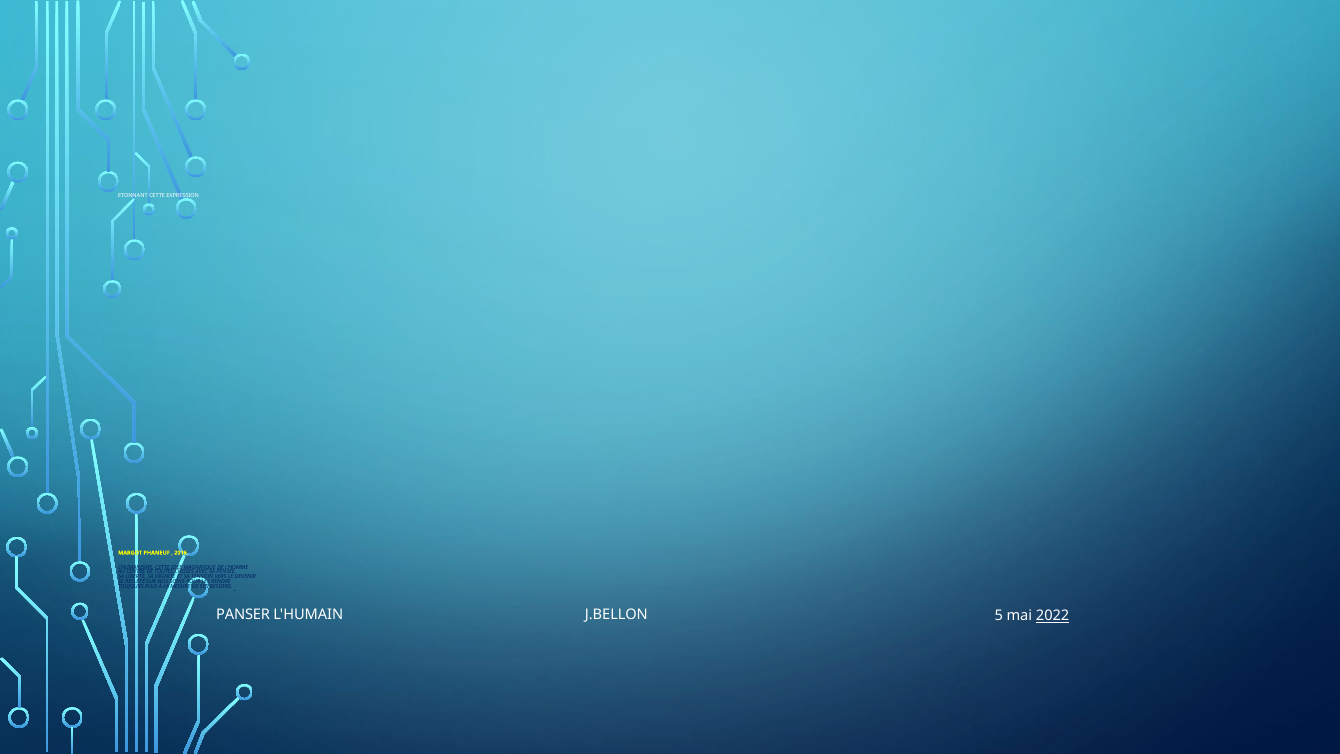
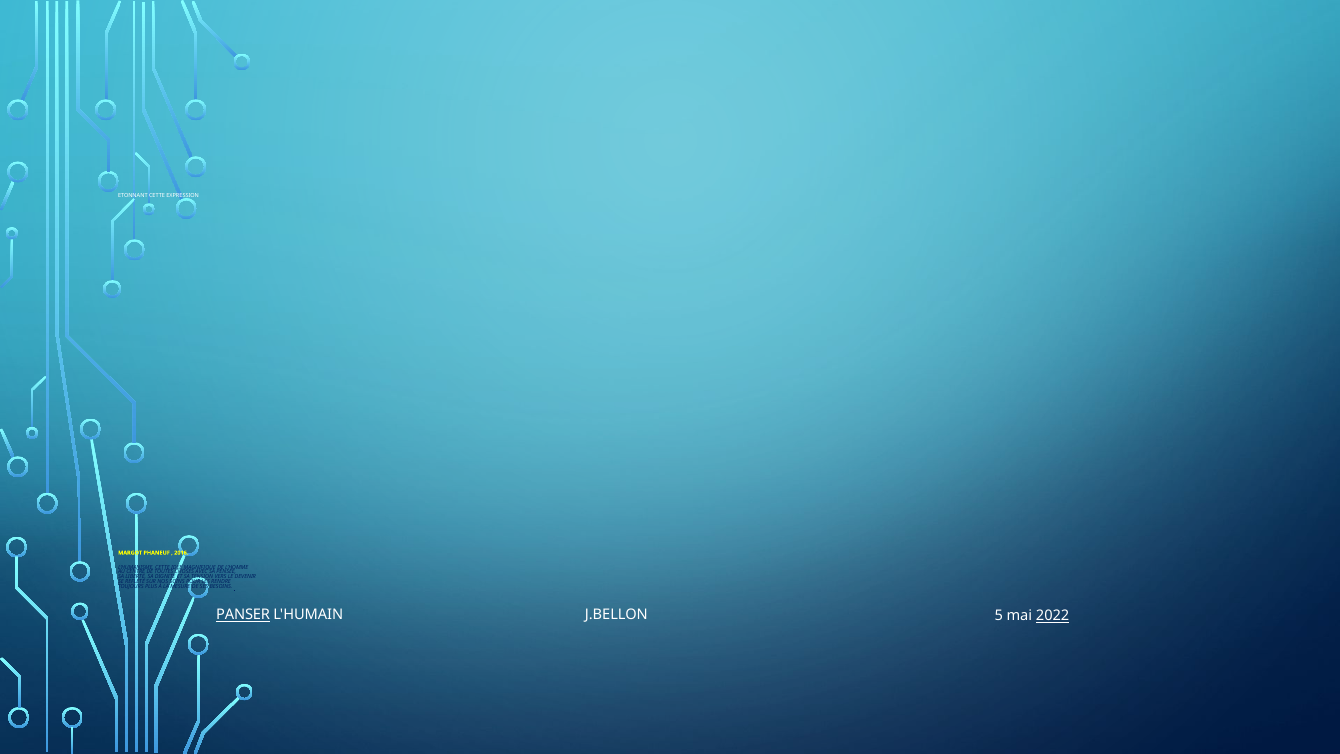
PANSER underline: none -> present (243, 615)
